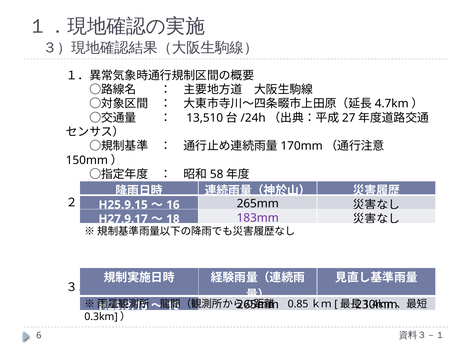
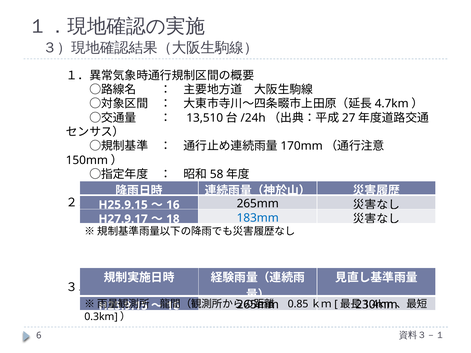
183mm colour: purple -> blue (258, 218)
